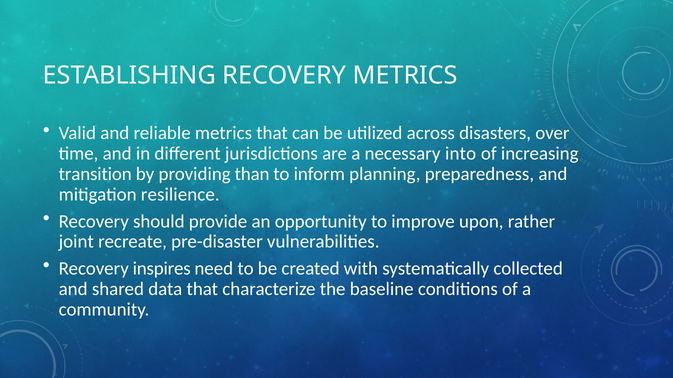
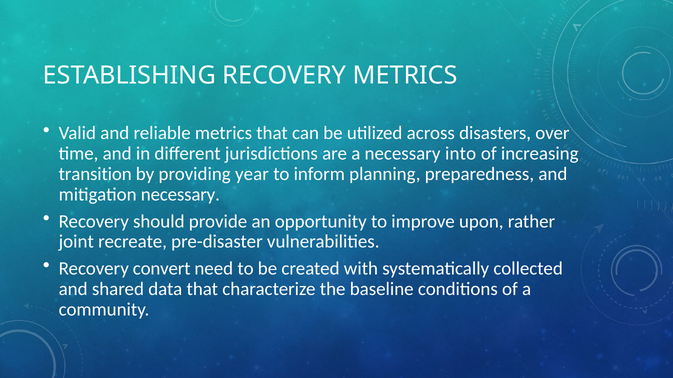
than: than -> year (252, 174)
mitigation resilience: resilience -> necessary (180, 195)
inspires: inspires -> convert (162, 269)
